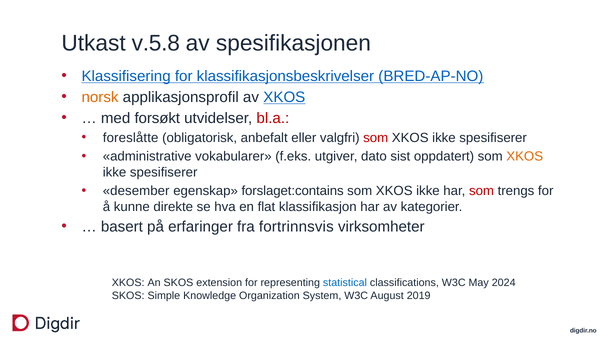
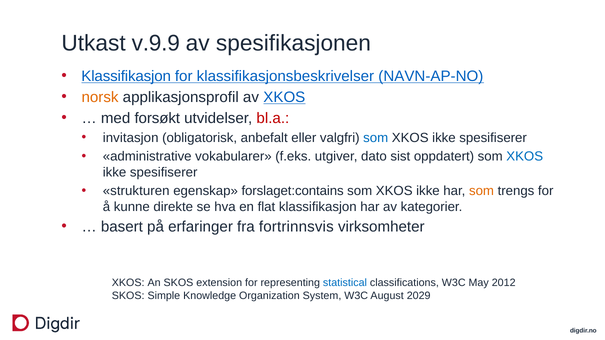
v.5.8: v.5.8 -> v.9.9 (156, 43)
Klassifisering: Klassifisering -> Klassifikasjon (126, 76)
BRED-AP-NO: BRED-AP-NO -> NAVN-AP-NO (431, 76)
foreslåtte: foreslåtte -> invitasjon (131, 138)
som colour: red -> blue (376, 138)
XKOS colour: orange -> blue (525, 157)
desember: desember -> strukturen (136, 191)
som colour: red -> orange (482, 191)
2024: 2024 -> 2012 (504, 283)
2019: 2019 -> 2029 (419, 296)
